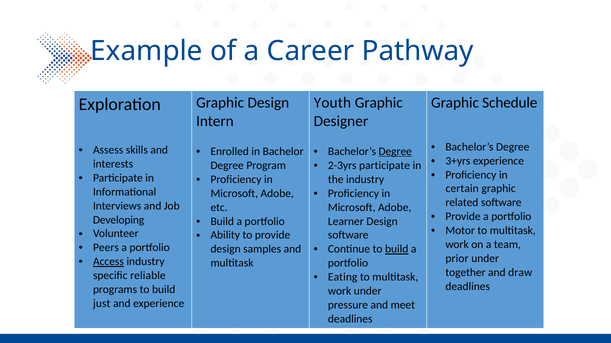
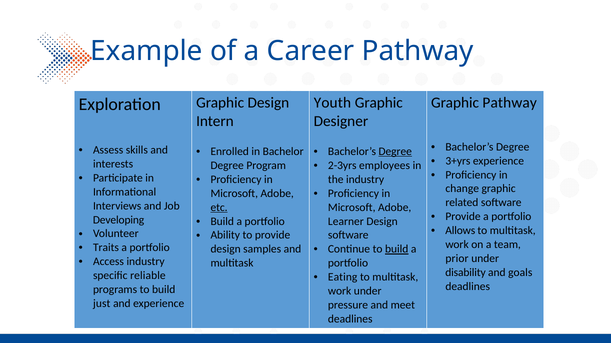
Graphic Schedule: Schedule -> Pathway (510, 103)
2-3yrs participate: participate -> employees (385, 166)
certain: certain -> change (462, 189)
etc underline: none -> present (219, 208)
Motor: Motor -> Allows (460, 231)
Peers: Peers -> Traits (106, 248)
Access underline: present -> none (108, 262)
together: together -> disability (466, 273)
draw: draw -> goals (520, 273)
